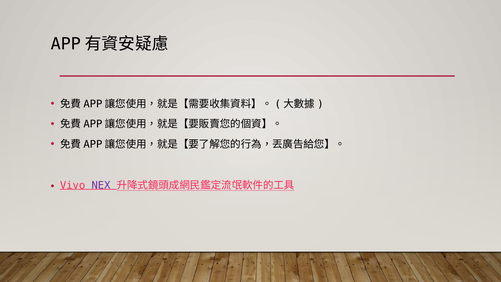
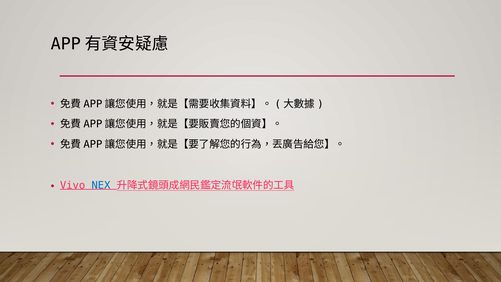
NEX colour: purple -> blue (101, 185)
